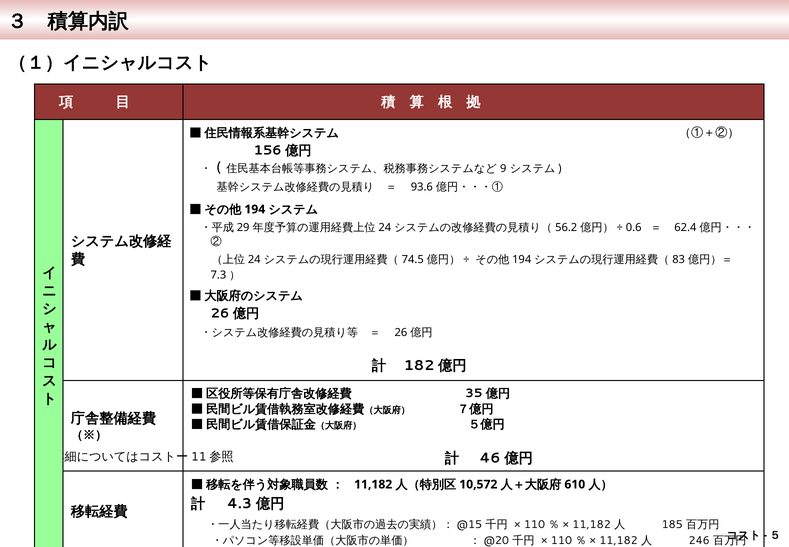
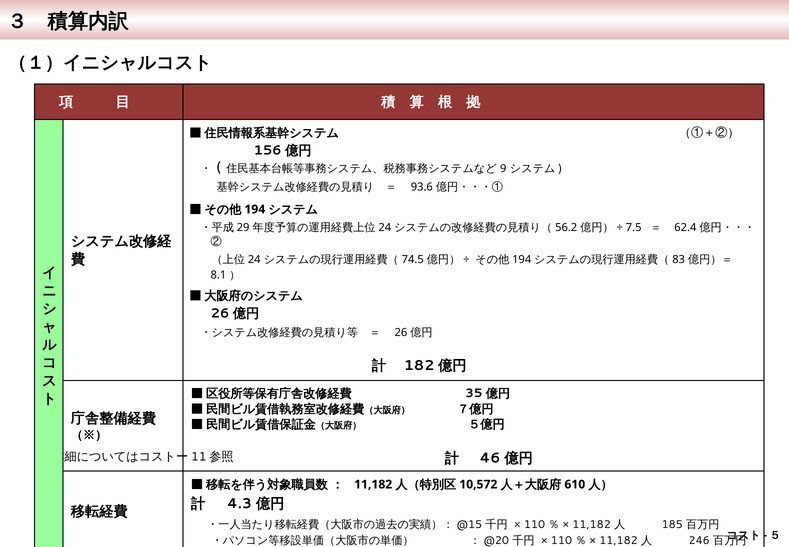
0.6: 0.6 -> 7.5 (634, 227)
7.3: 7.3 -> 8.1 (218, 275)
